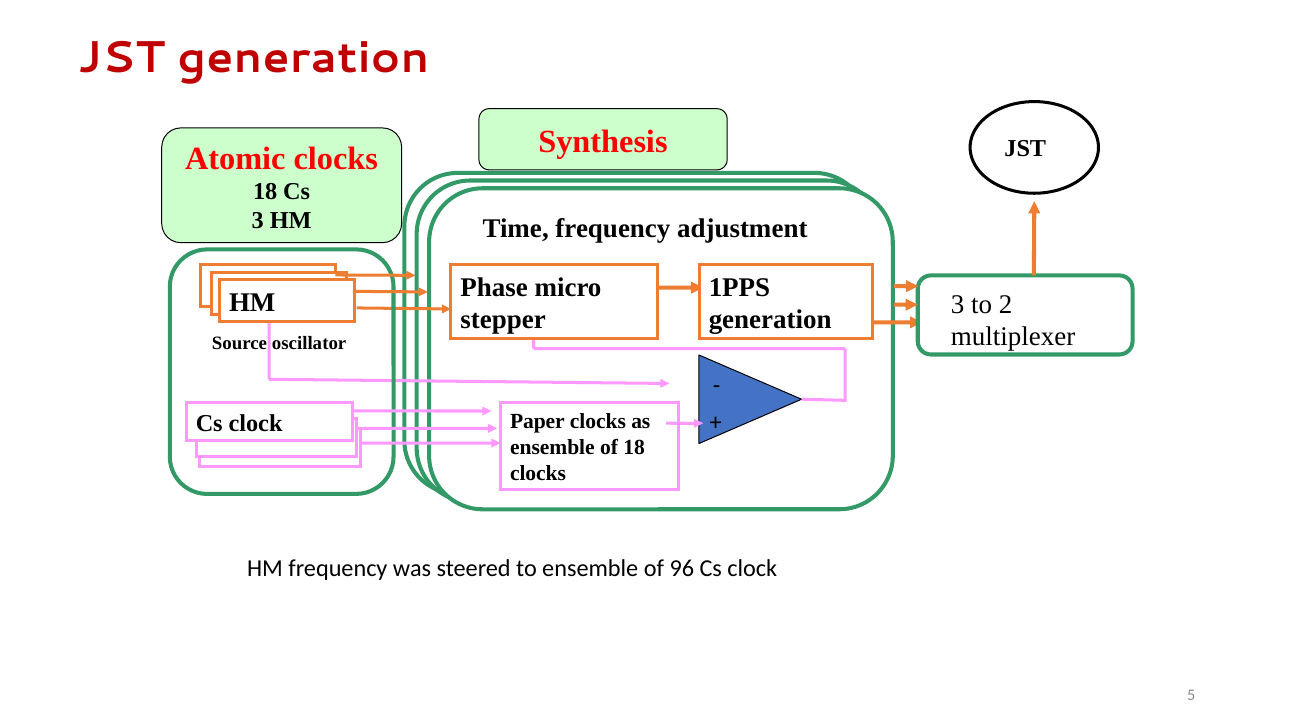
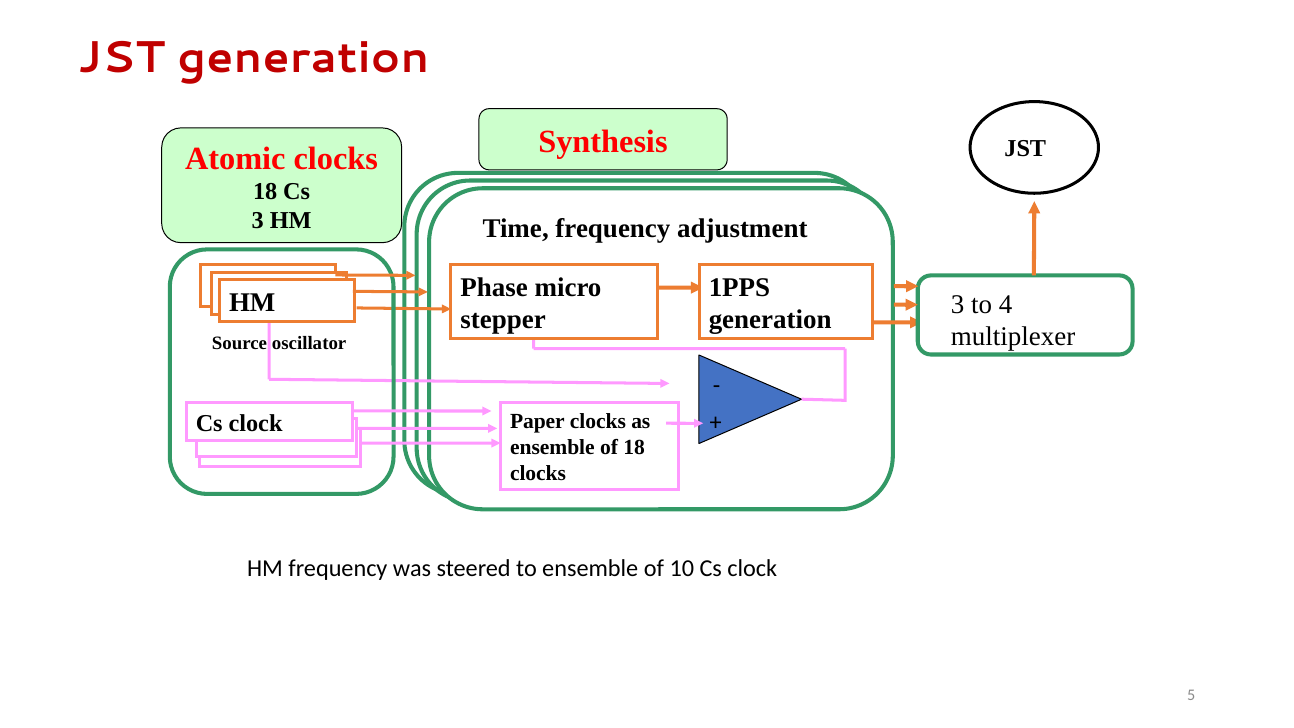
2: 2 -> 4 (1006, 304)
96: 96 -> 10 (682, 568)
